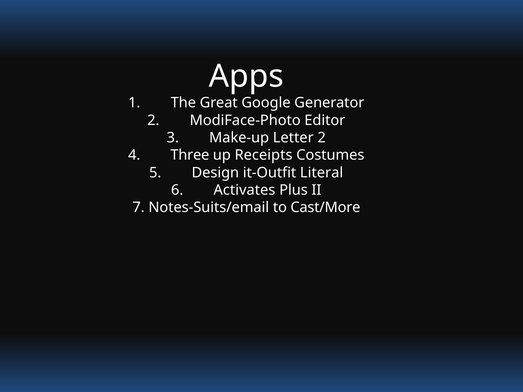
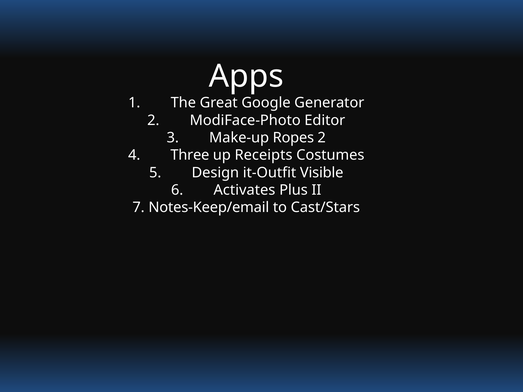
Letter: Letter -> Ropes (293, 138)
Literal: Literal -> Visible (322, 173)
Notes-Suits/email: Notes-Suits/email -> Notes-Keep/email (209, 208)
Cast/More: Cast/More -> Cast/Stars (325, 208)
